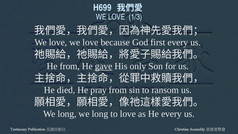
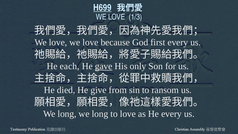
H699 underline: none -> present (102, 8)
He from: from -> each (70, 66)
pray: pray -> give (99, 90)
